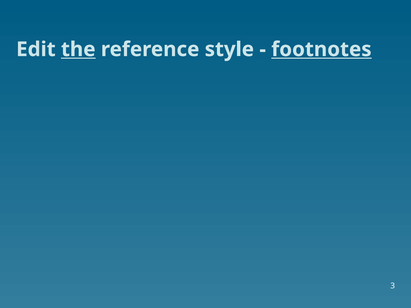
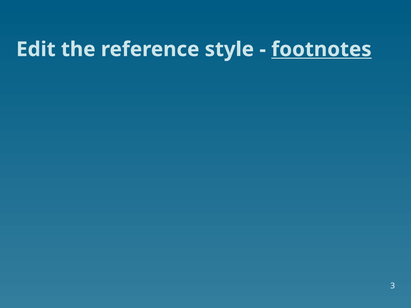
the underline: present -> none (78, 49)
